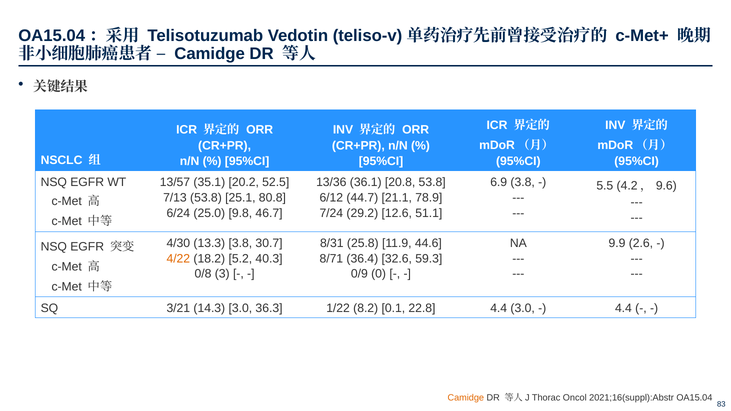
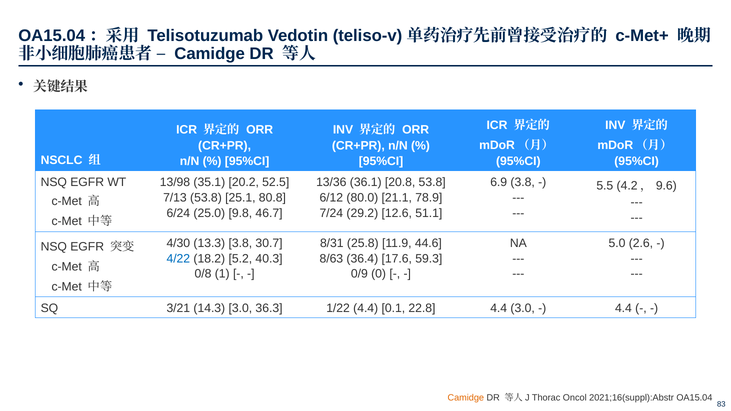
13/57: 13/57 -> 13/98 (175, 182)
44.7: 44.7 -> 80.0 (362, 198)
9.9: 9.9 -> 5.0 (617, 243)
4/22 colour: orange -> blue (178, 259)
8/71: 8/71 -> 8/63 (331, 259)
32.6: 32.6 -> 17.6 (397, 259)
3: 3 -> 1 (222, 274)
1/22 8.2: 8.2 -> 4.4 (366, 309)
